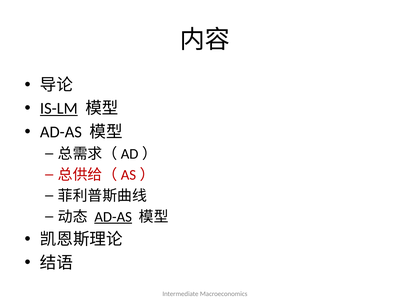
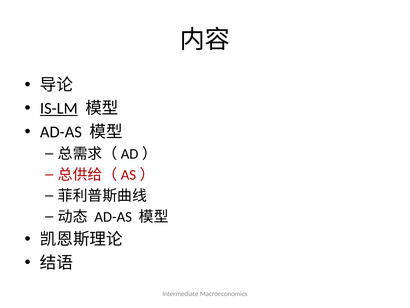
AD-AS underline: present -> none (113, 217)
